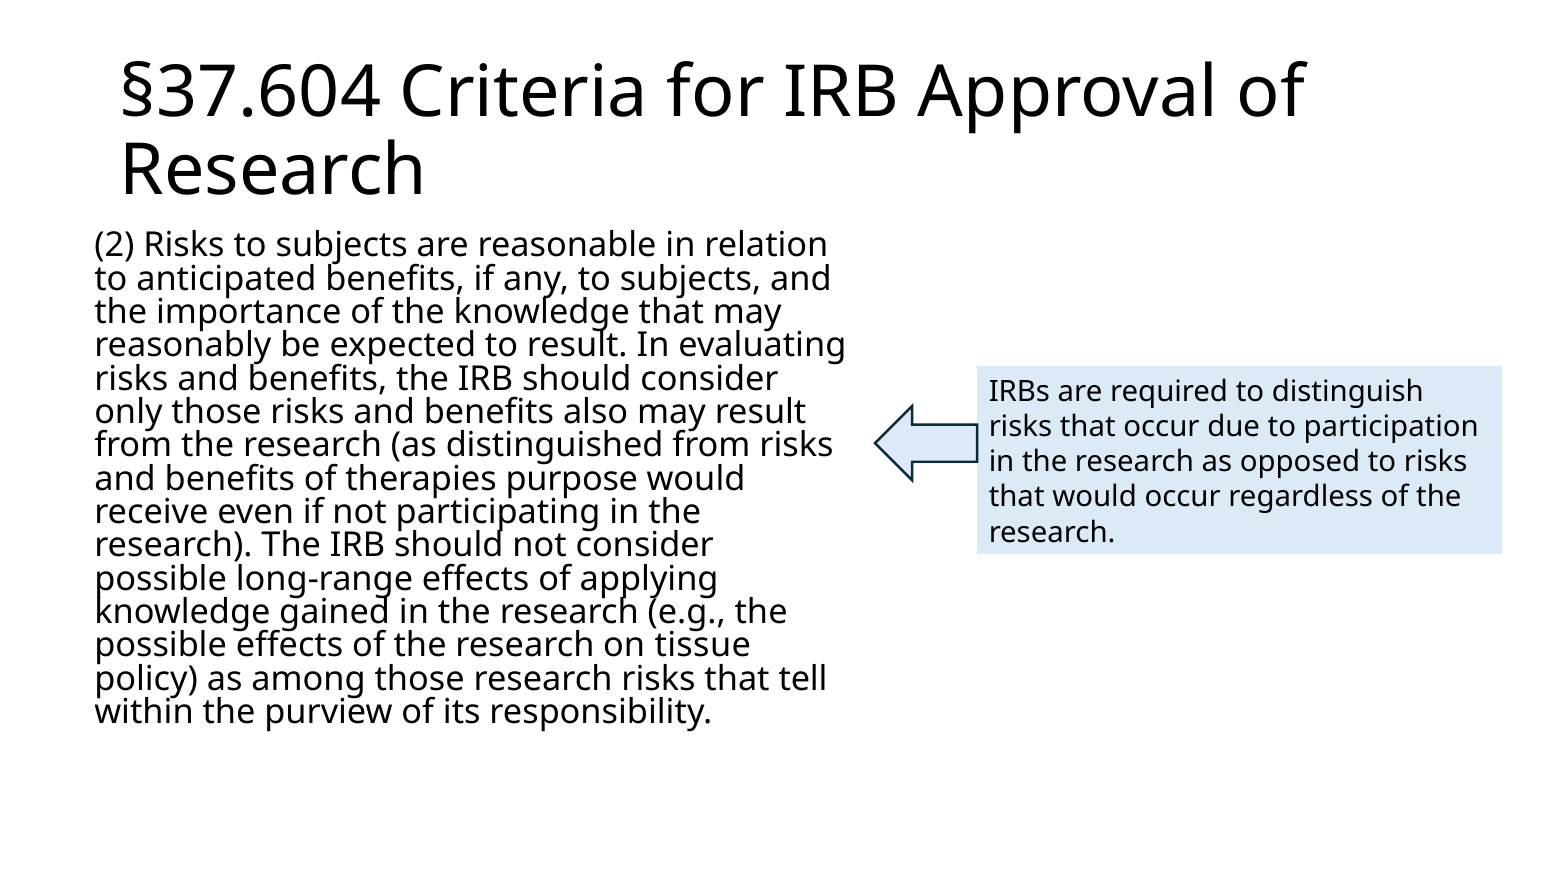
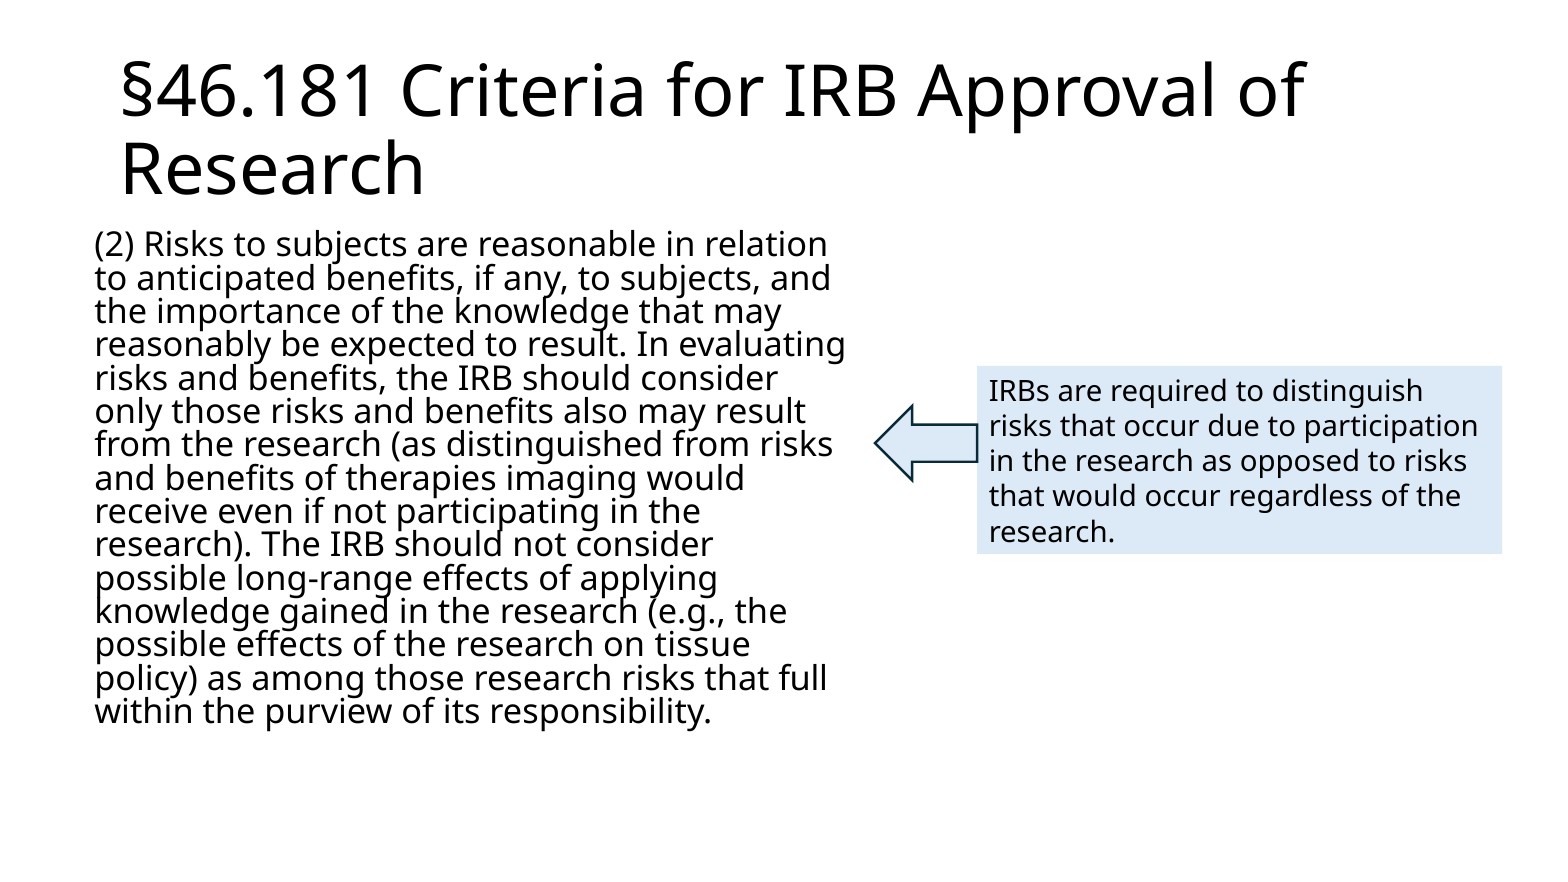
§37.604: §37.604 -> §46.181 (250, 93)
purpose: purpose -> imaging (572, 479)
tell: tell -> full (803, 679)
